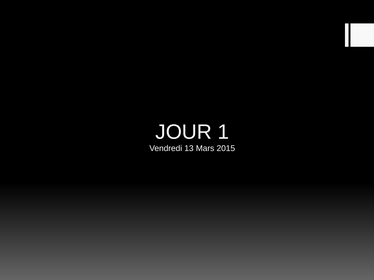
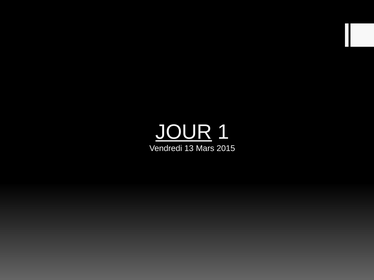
JOUR underline: none -> present (184, 132)
